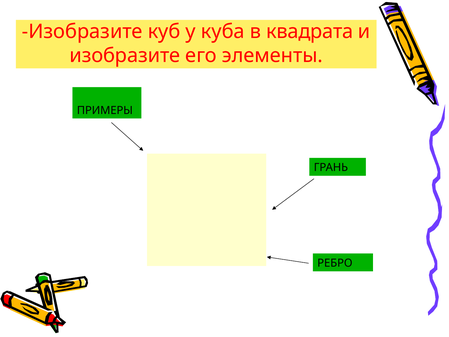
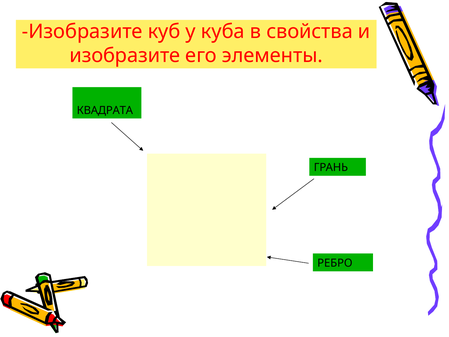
квадрата: квадрата -> свойства (310, 32)
ПРИМЕРЫ: ПРИМЕРЫ -> КВАДРАТА (105, 110)
